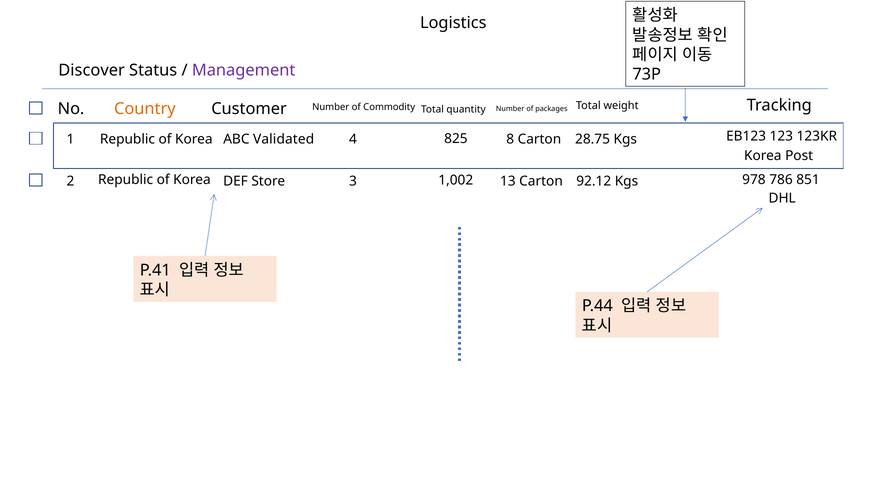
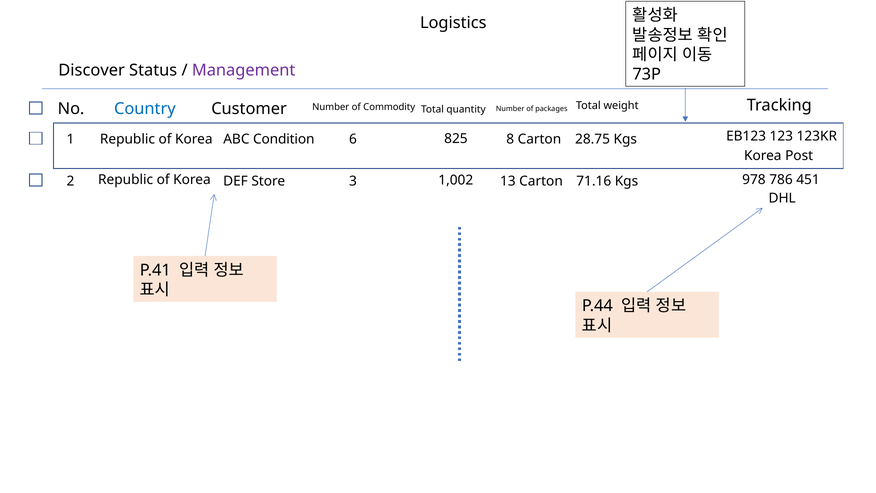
Country colour: orange -> blue (145, 109)
Validated: Validated -> Condition (284, 139)
4: 4 -> 6 (353, 139)
851: 851 -> 451 (808, 180)
92.12: 92.12 -> 71.16 (594, 181)
